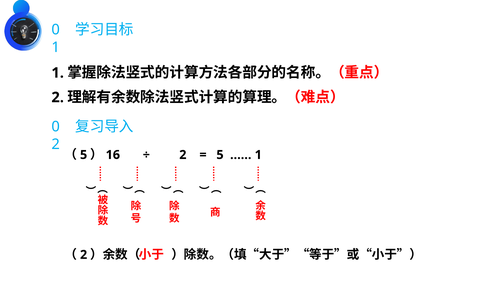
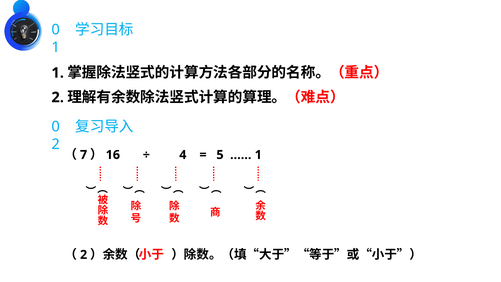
5: 5 -> 7 (84, 155)
2: 2 -> 4 (183, 155)
